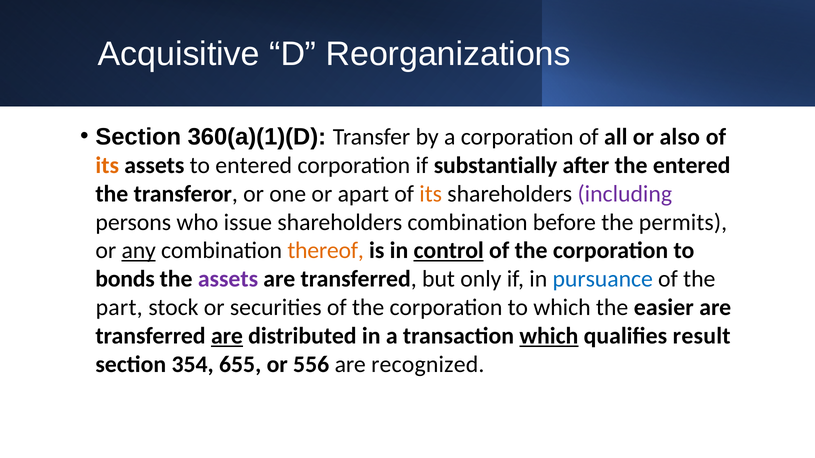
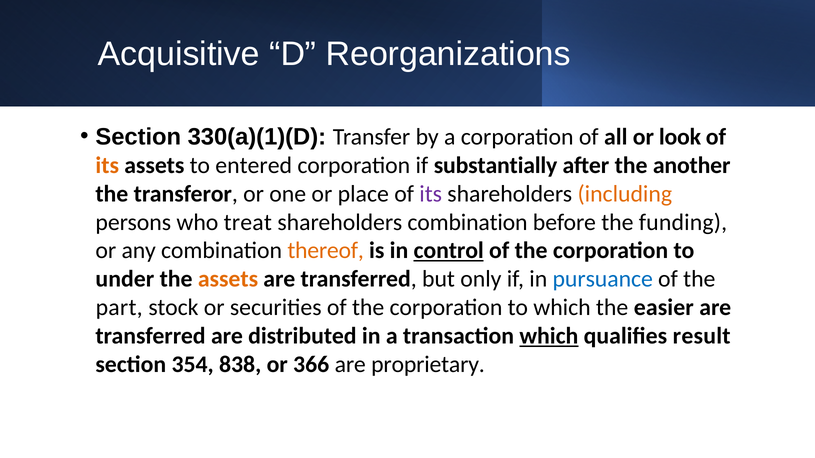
360(a)(1)(D: 360(a)(1)(D -> 330(a)(1)(D (257, 137)
also: also -> look (680, 137)
the entered: entered -> another (692, 165)
apart: apart -> place (363, 194)
its colour: orange -> purple (431, 194)
including colour: purple -> orange (625, 194)
issue: issue -> treat (248, 222)
permits: permits -> funding (683, 222)
any underline: present -> none (139, 251)
bonds: bonds -> under (125, 279)
assets colour: purple -> orange (228, 279)
are underline: present -> none (227, 336)
655: 655 -> 838 (240, 365)
556: 556 -> 366 (311, 365)
recognized: recognized -> proprietary (428, 365)
